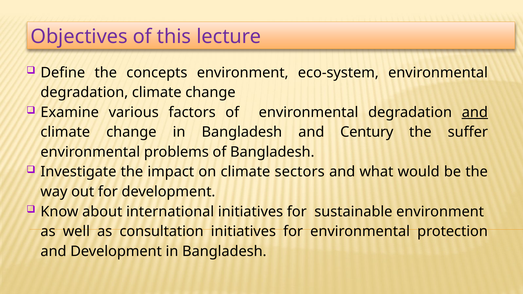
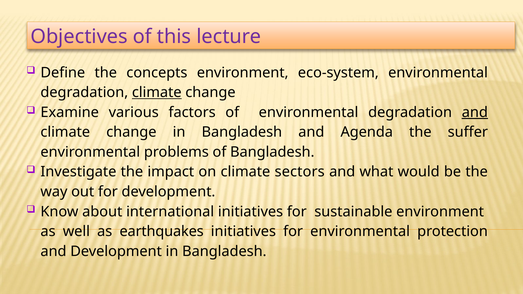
climate underline: none -> present (157, 92)
Century: Century -> Agenda (367, 132)
consultation: consultation -> earthquakes (162, 232)
